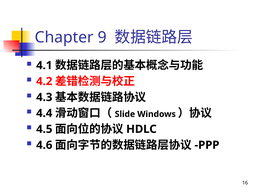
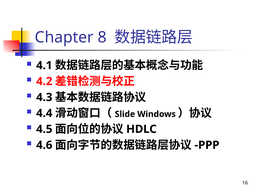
9: 9 -> 8 (102, 37)
